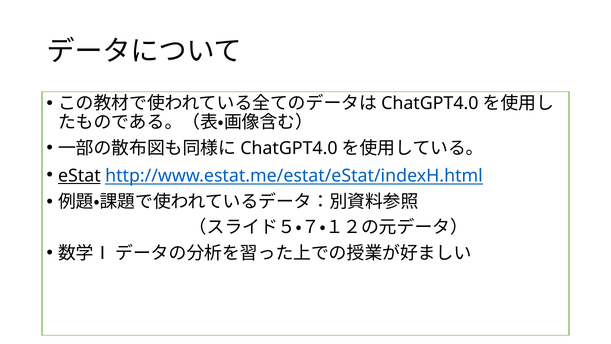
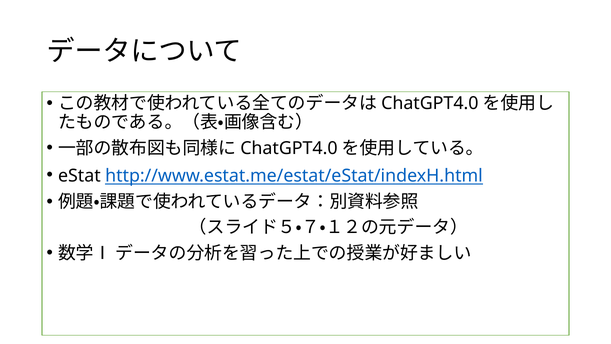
eStat underline: present -> none (79, 176)
